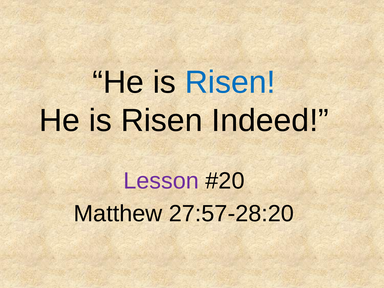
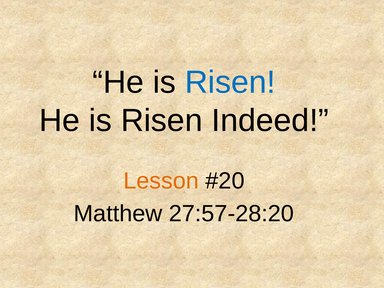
Lesson colour: purple -> orange (161, 181)
